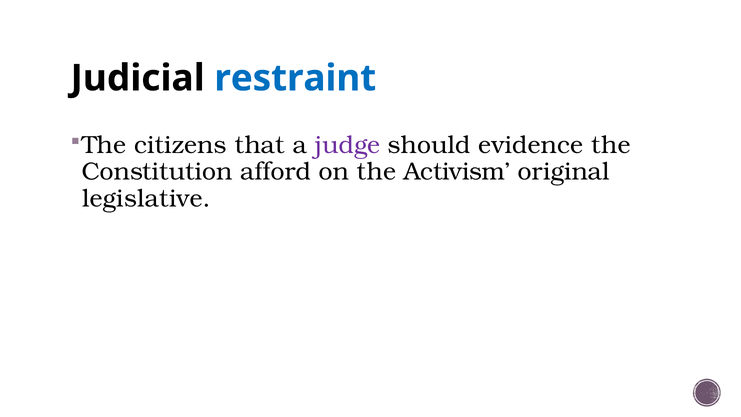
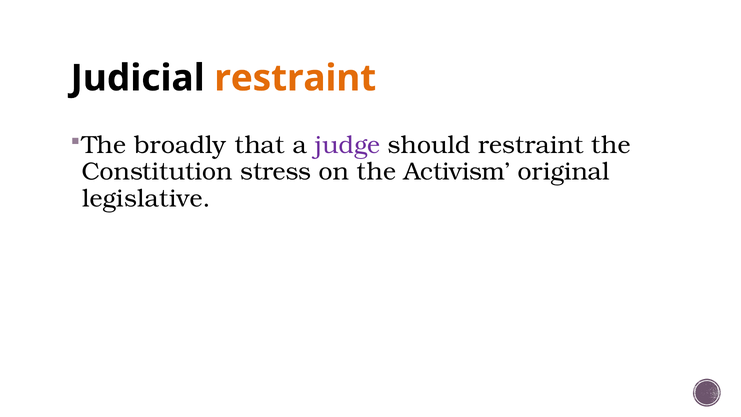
restraint colour: blue -> orange (295, 78)
citizens: citizens -> broadly (180, 145)
should evidence: evidence -> restraint (531, 145)
afford: afford -> stress (276, 172)
